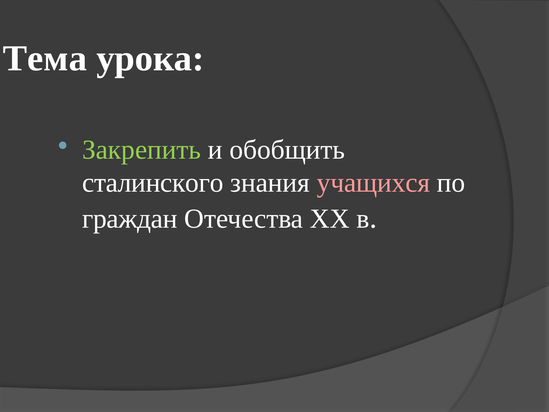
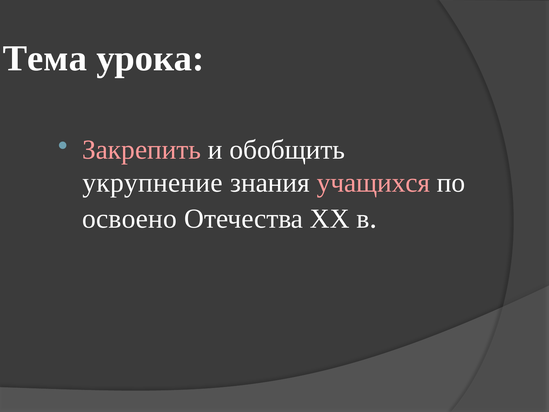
Закрепить colour: light green -> pink (142, 150)
сталинского: сталинского -> укрупнение (153, 183)
граждан: граждан -> освоено (130, 219)
